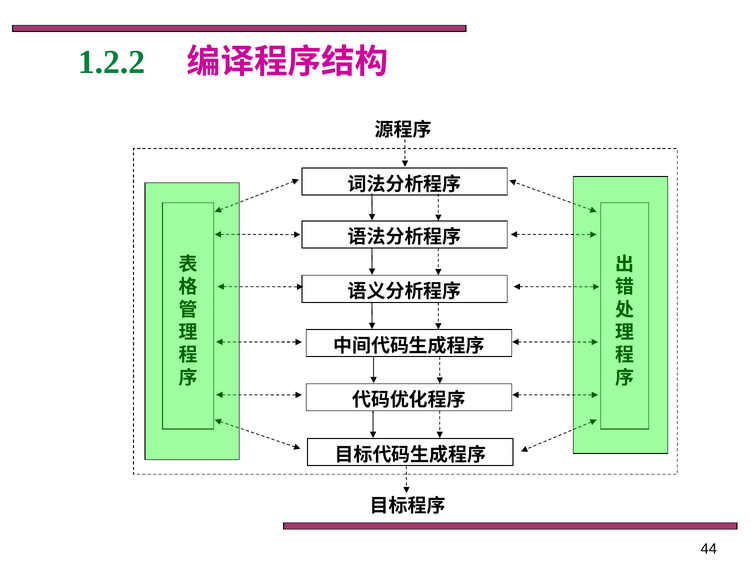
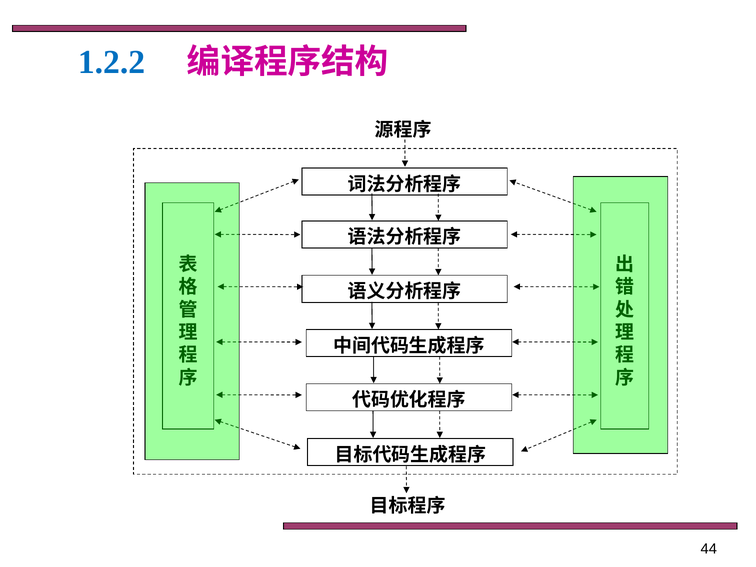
1.2.2 colour: green -> blue (112, 62)
